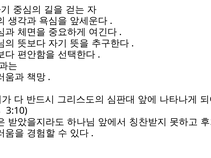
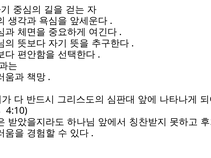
3:10: 3:10 -> 4:10 (17, 111)
